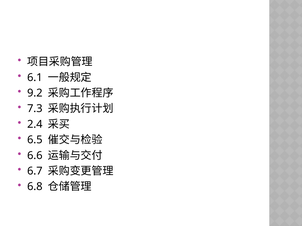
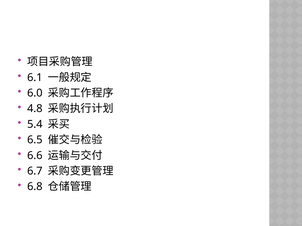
9.2: 9.2 -> 6.0 (35, 93)
7.3: 7.3 -> 4.8 (35, 109)
2.4: 2.4 -> 5.4 (35, 125)
